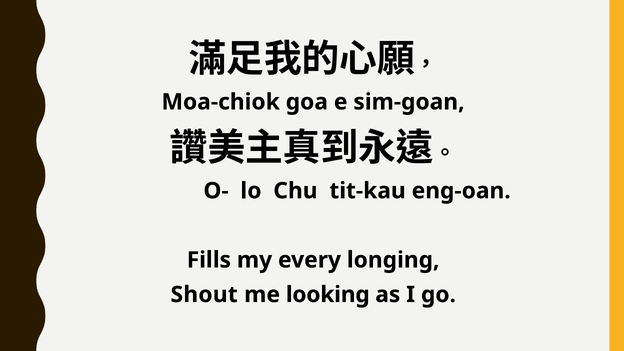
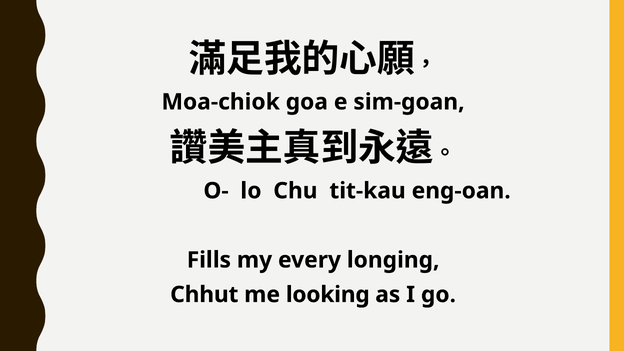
Shout: Shout -> Chhut (204, 295)
